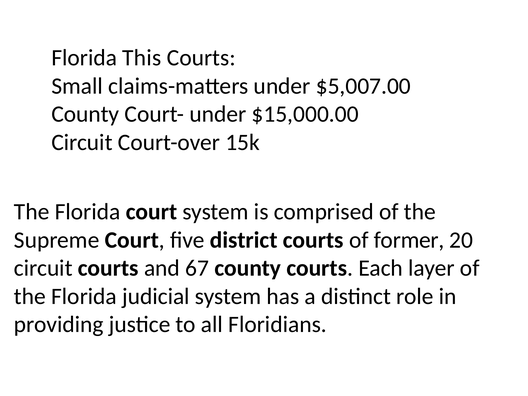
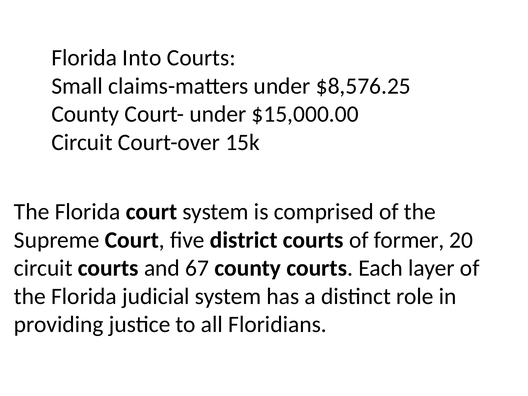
This: This -> Into (142, 58)
$5,007.00: $5,007.00 -> $8,576.25 (363, 86)
